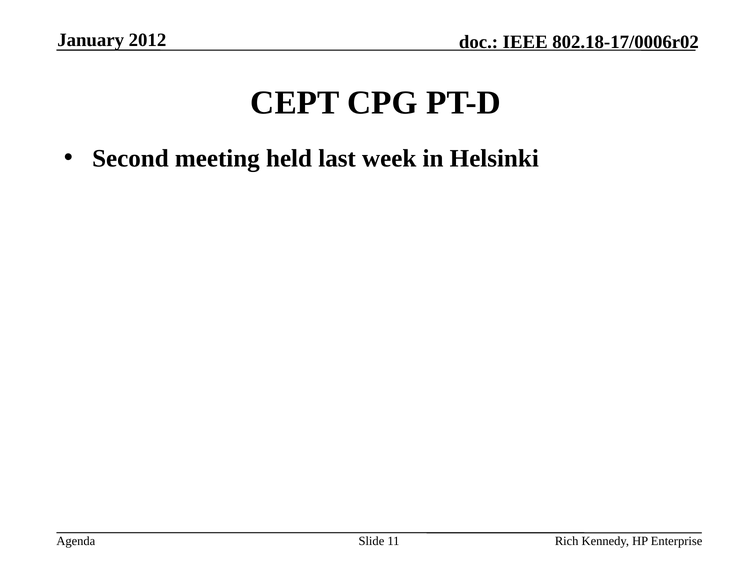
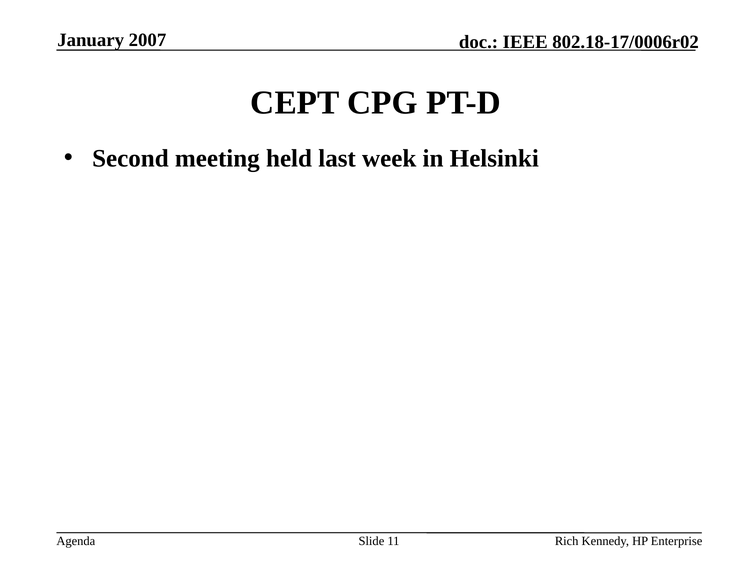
2012: 2012 -> 2007 (147, 40)
